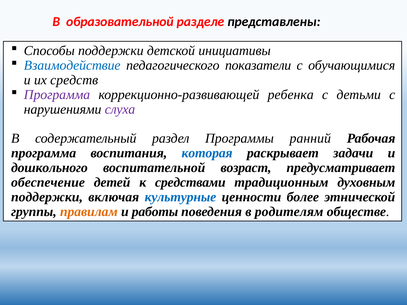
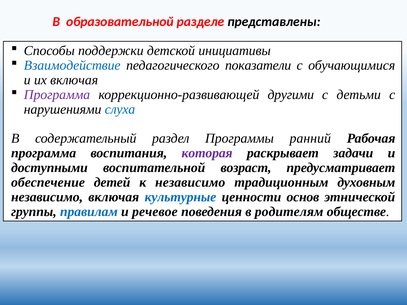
их средств: средств -> включая (74, 80)
ребенка: ребенка -> другими (291, 95)
слуха colour: purple -> blue (120, 109)
которая colour: blue -> purple (207, 153)
дошкольного: дошкольного -> доступными (49, 168)
к средствами: средствами -> независимо (190, 183)
поддержки: поддержки -> независимо (47, 197)
более: более -> основ (303, 197)
правилам colour: orange -> blue (89, 212)
работы: работы -> речевое (155, 212)
